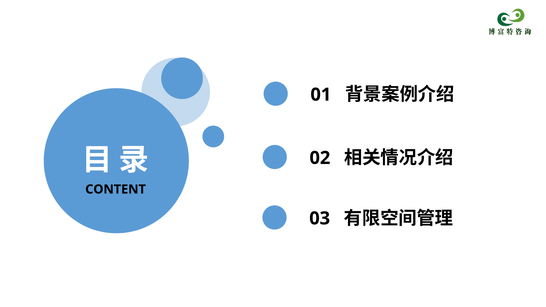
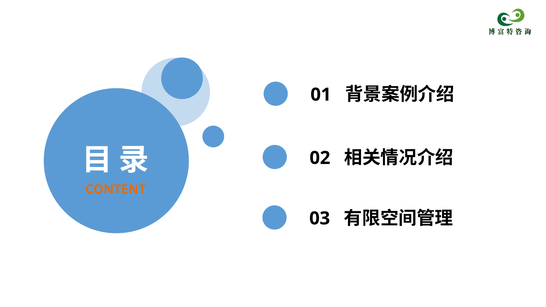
CONTENT colour: black -> orange (116, 189)
